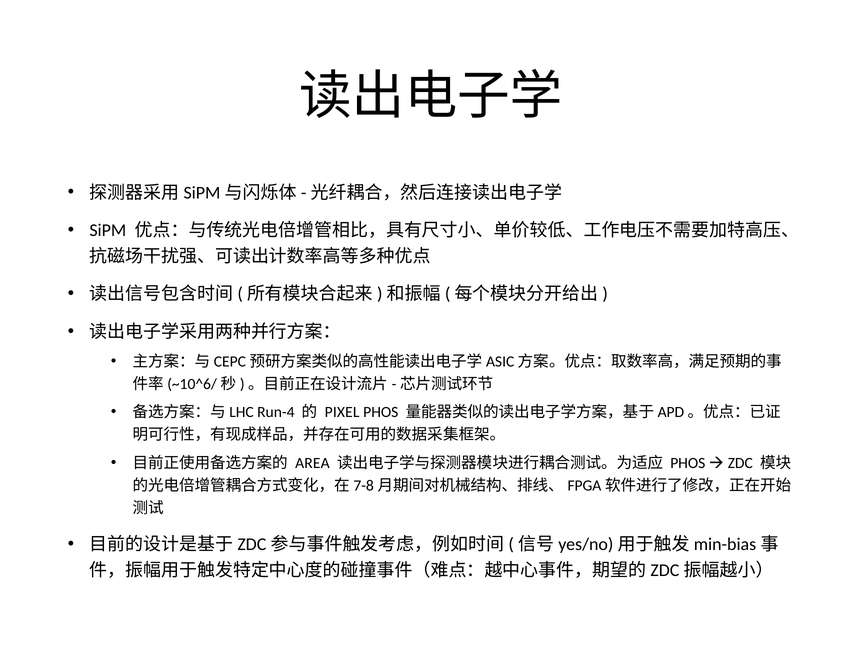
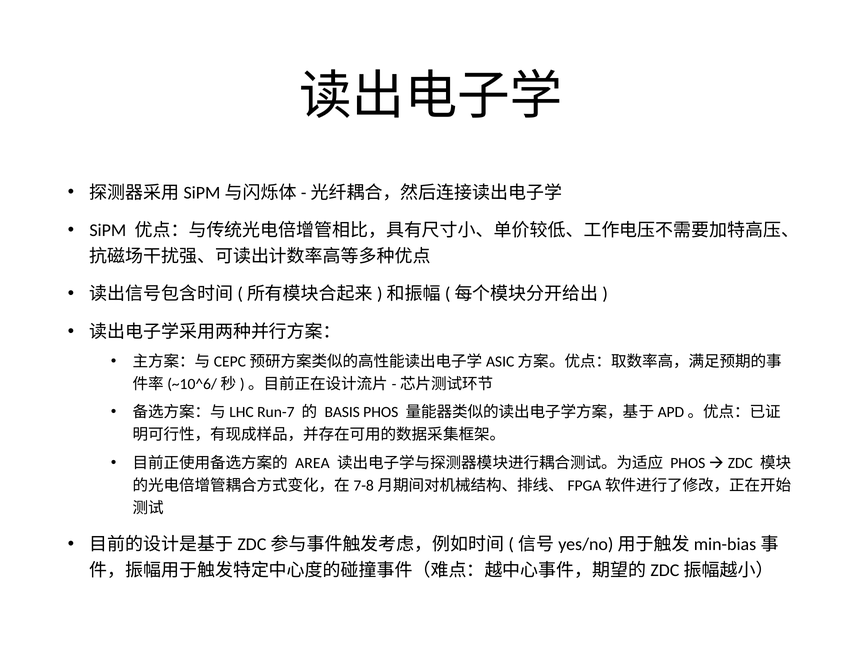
Run-4: Run-4 -> Run-7 (276, 413)
PIXEL: PIXEL -> BASIS (342, 413)
